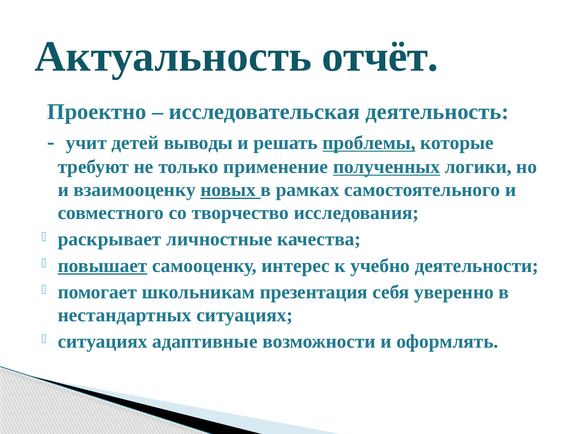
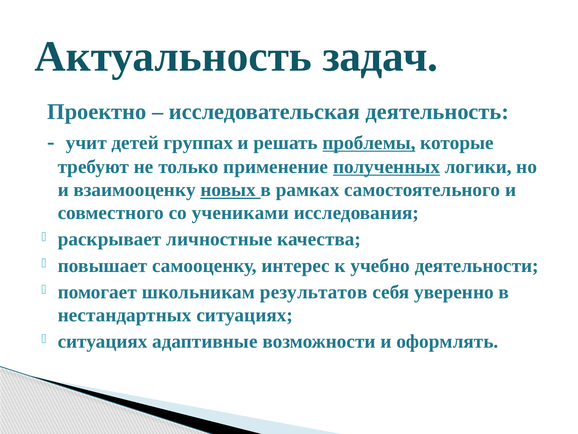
отчёт: отчёт -> задач (380, 57)
выводы: выводы -> группах (198, 143)
творчество: творчество -> учениками (240, 213)
повышает underline: present -> none (103, 265)
презентация: презентация -> результатов (314, 292)
